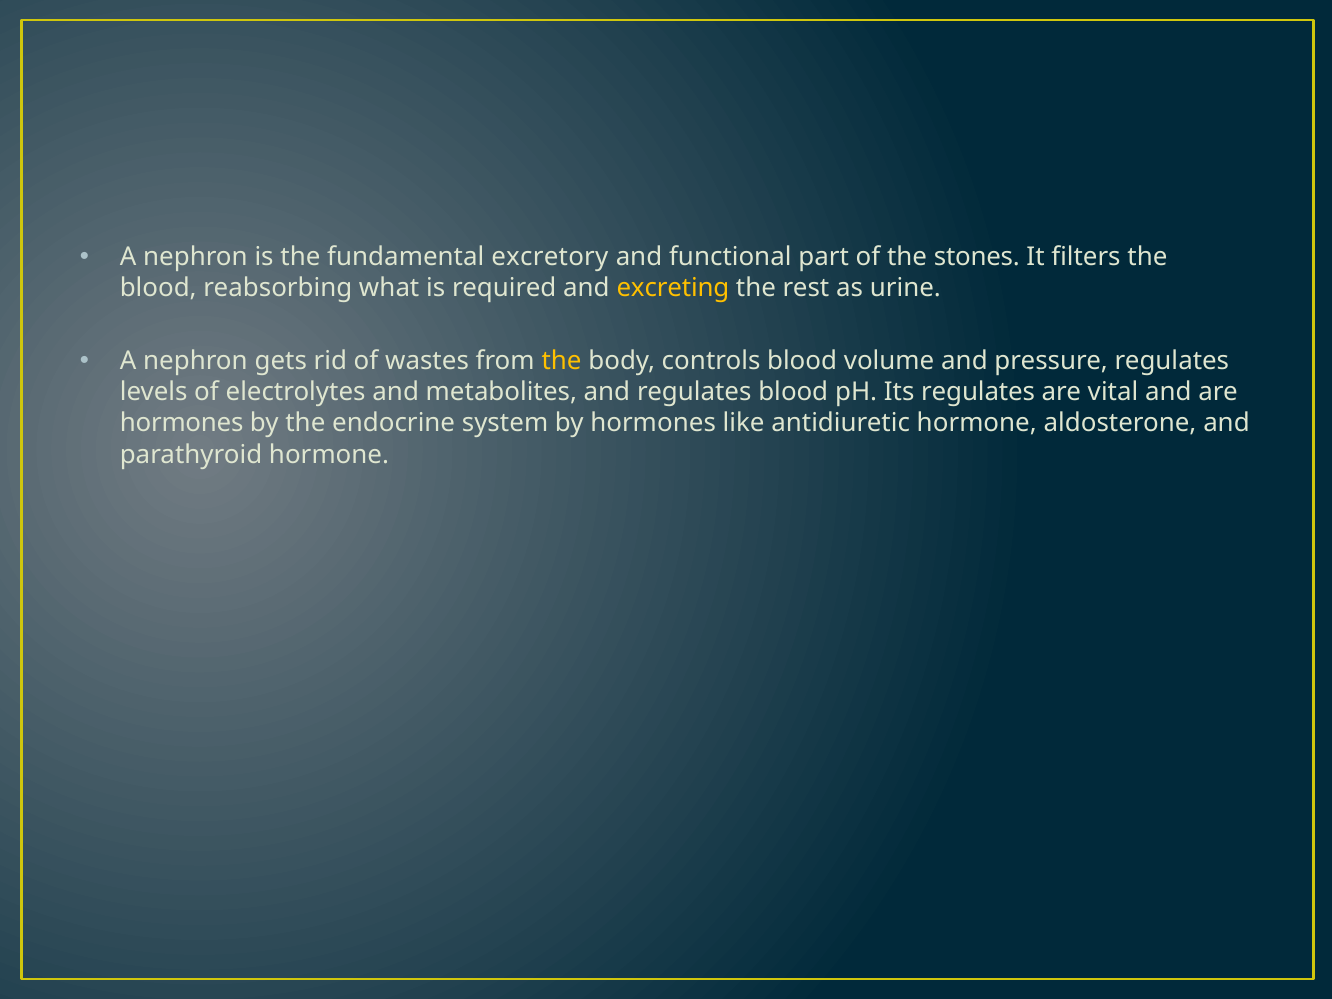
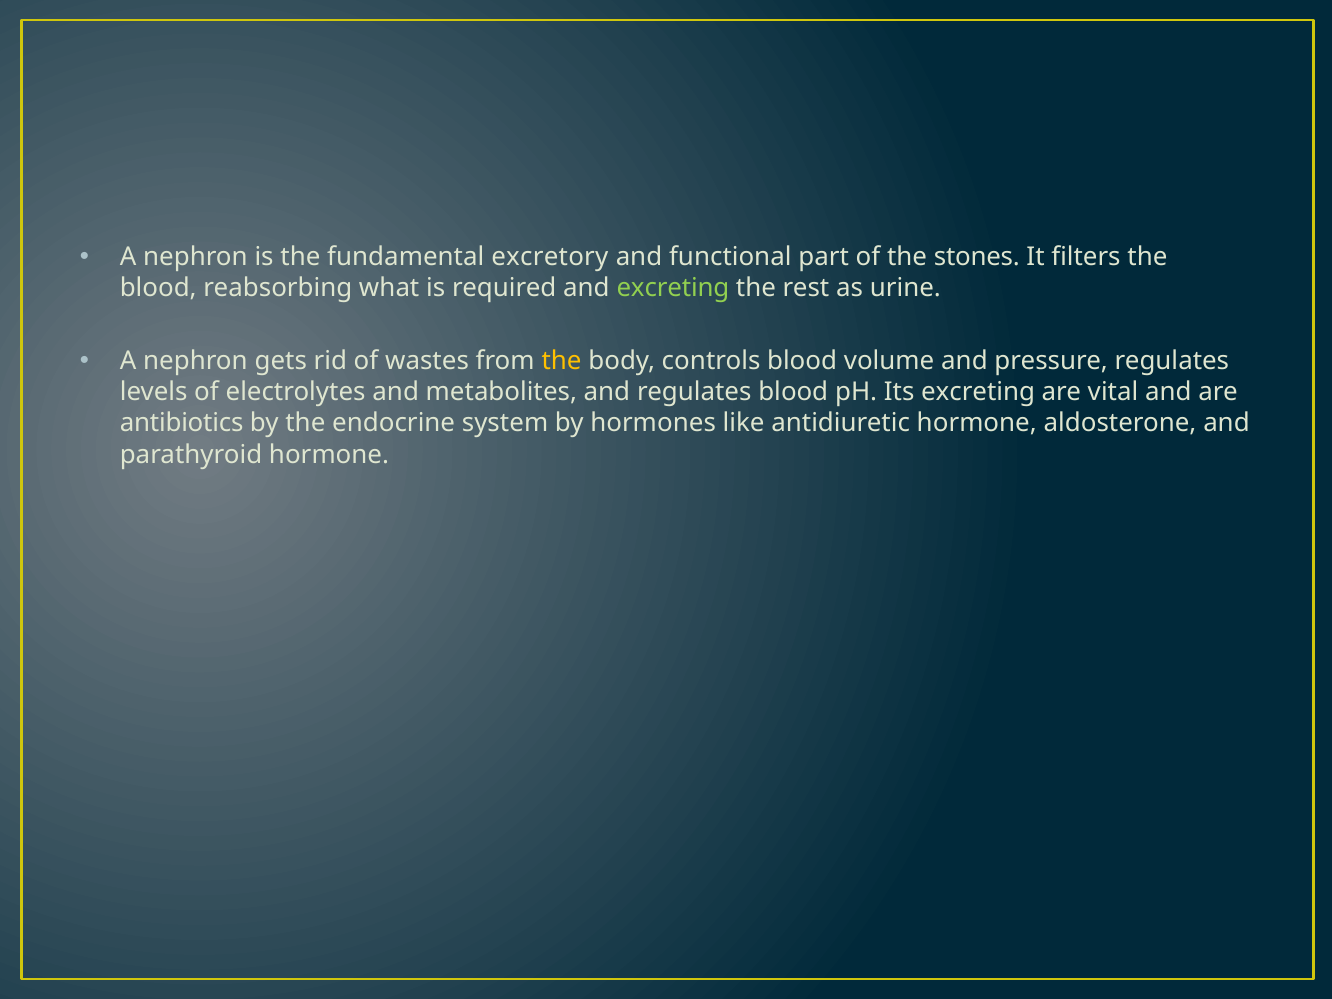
excreting colour: yellow -> light green (673, 288)
Its regulates: regulates -> excreting (978, 392)
hormones: hormones -> antibiotics (182, 423)
